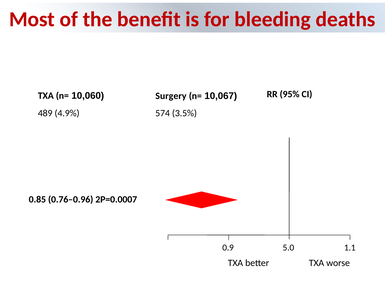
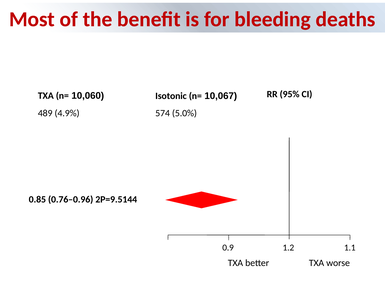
Surgery: Surgery -> Isotonic (171, 96)
3.5%: 3.5% -> 5.0% (184, 113)
2P=0.0007: 2P=0.0007 -> 2P=9.5144 (116, 199)
5.0: 5.0 -> 1.2 (288, 247)
